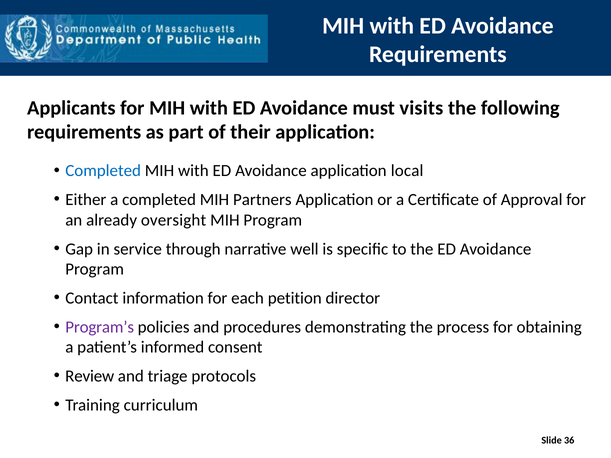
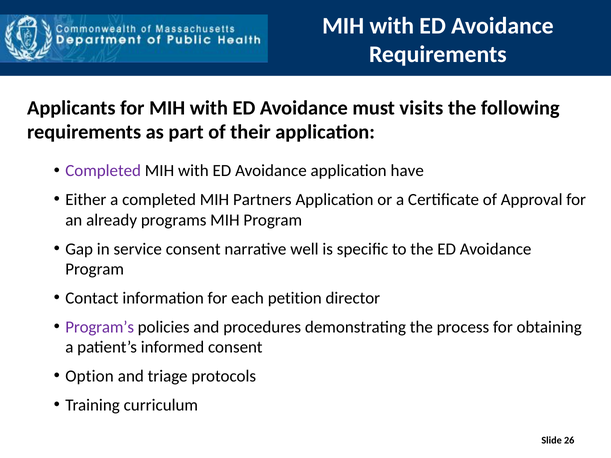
Completed colour: blue -> purple (103, 171)
local: local -> have (407, 171)
oversight: oversight -> programs (174, 220)
service through: through -> consent (193, 249)
Review: Review -> Option (90, 376)
36: 36 -> 26 (569, 440)
